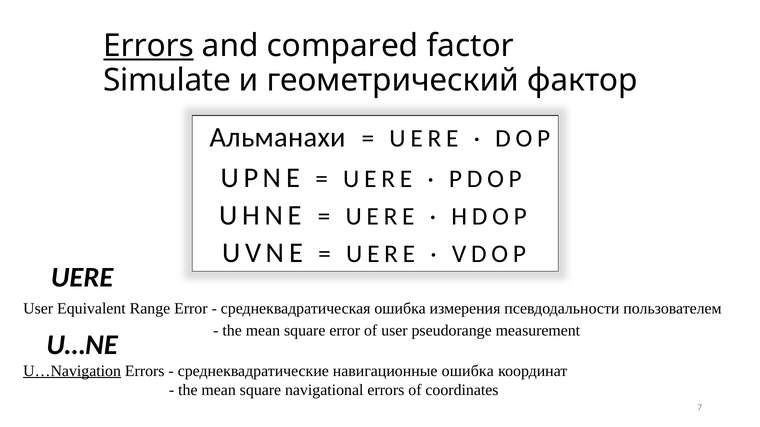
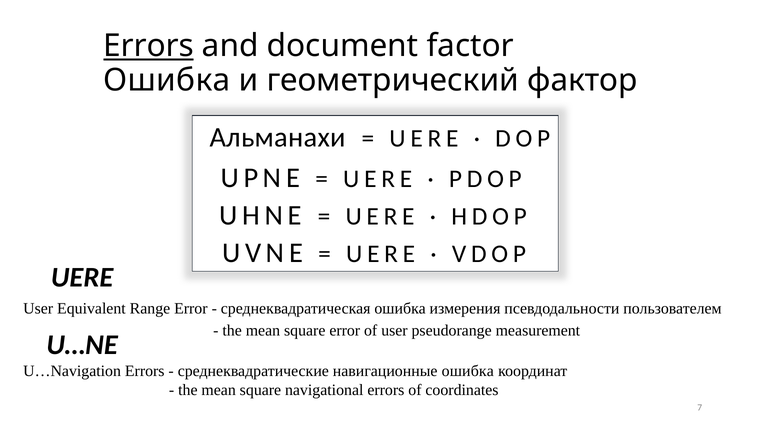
compared: compared -> document (343, 46)
Simulate: Simulate -> Ошибка (167, 80)
U…Navigation underline: present -> none (72, 371)
